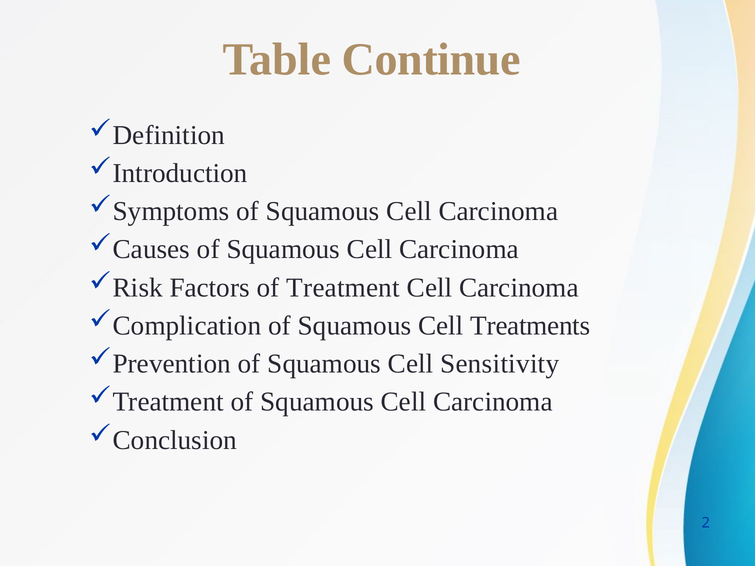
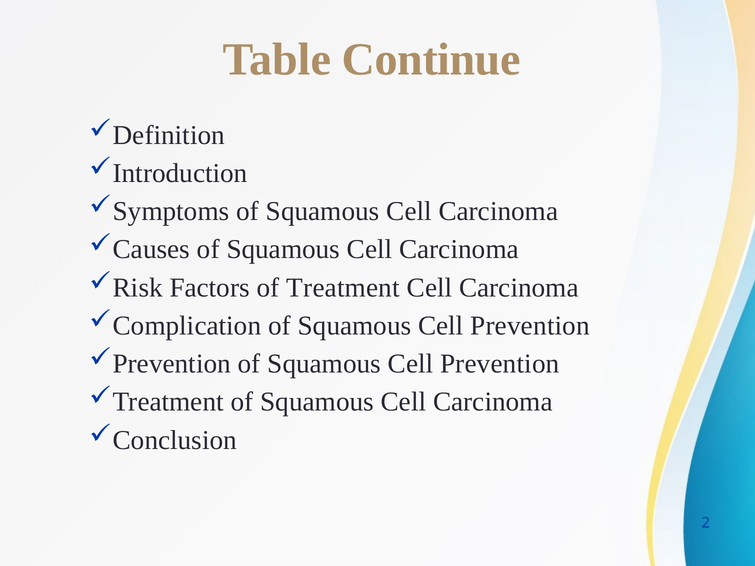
Treatments: Treatments -> Prevention (530, 326)
Sensitivity: Sensitivity -> Prevention (500, 364)
